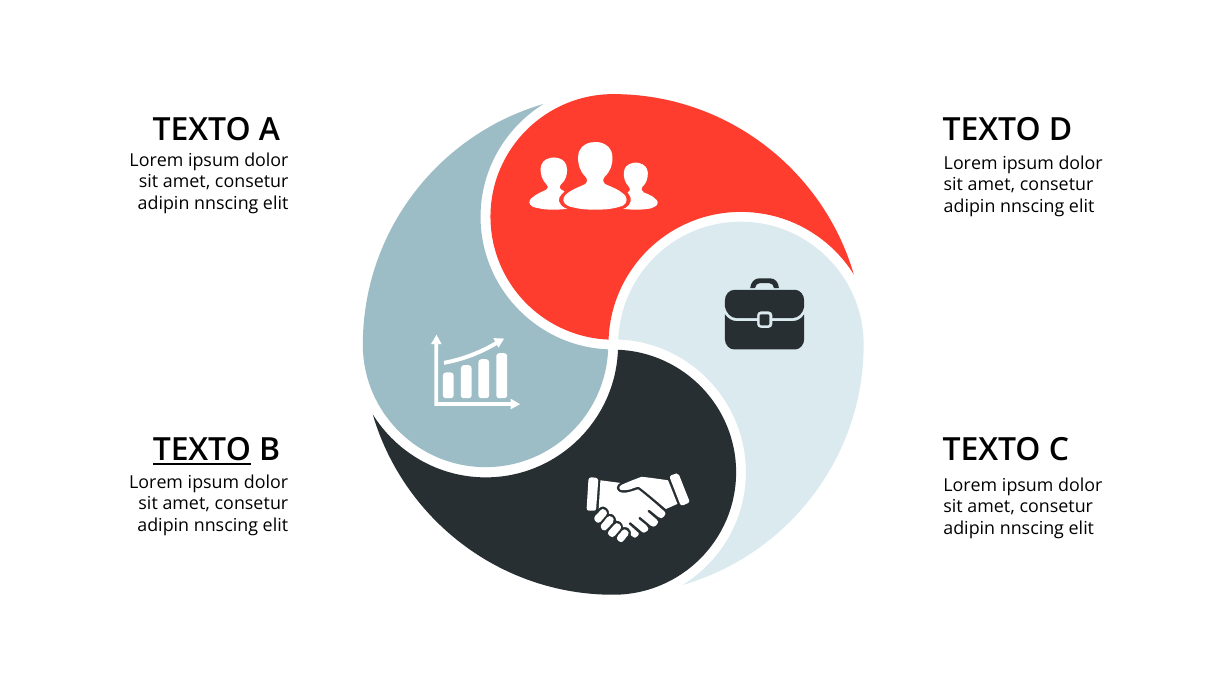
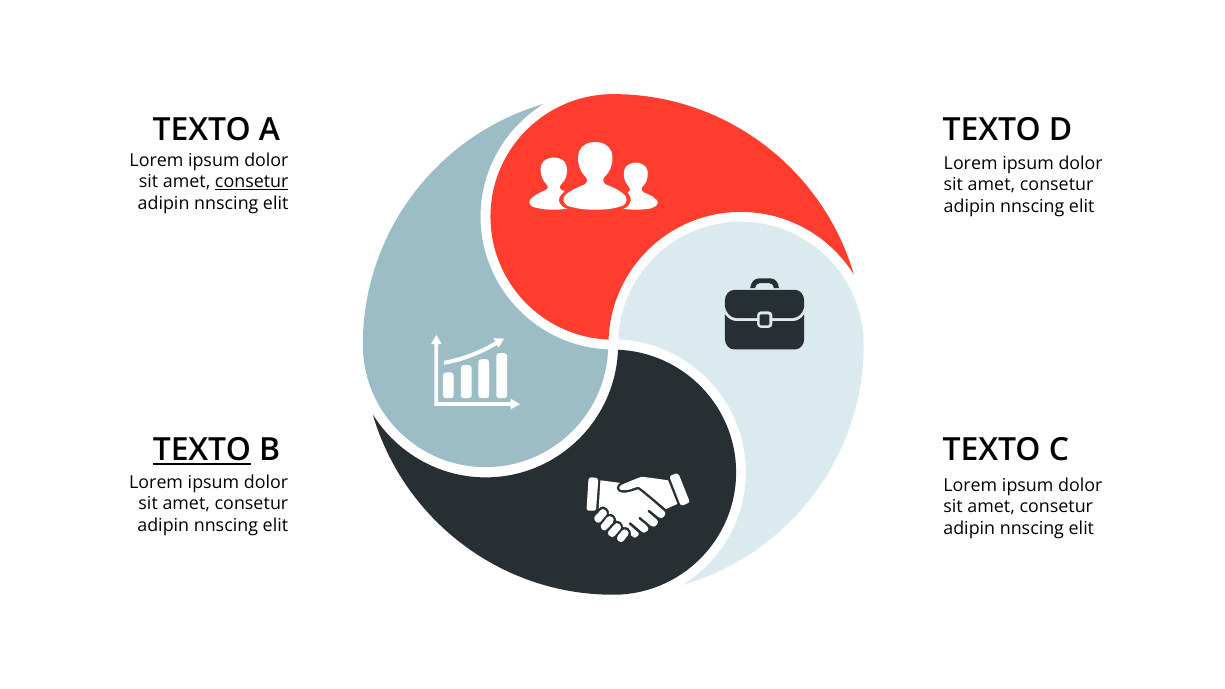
consetur underline: none -> present (252, 182)
